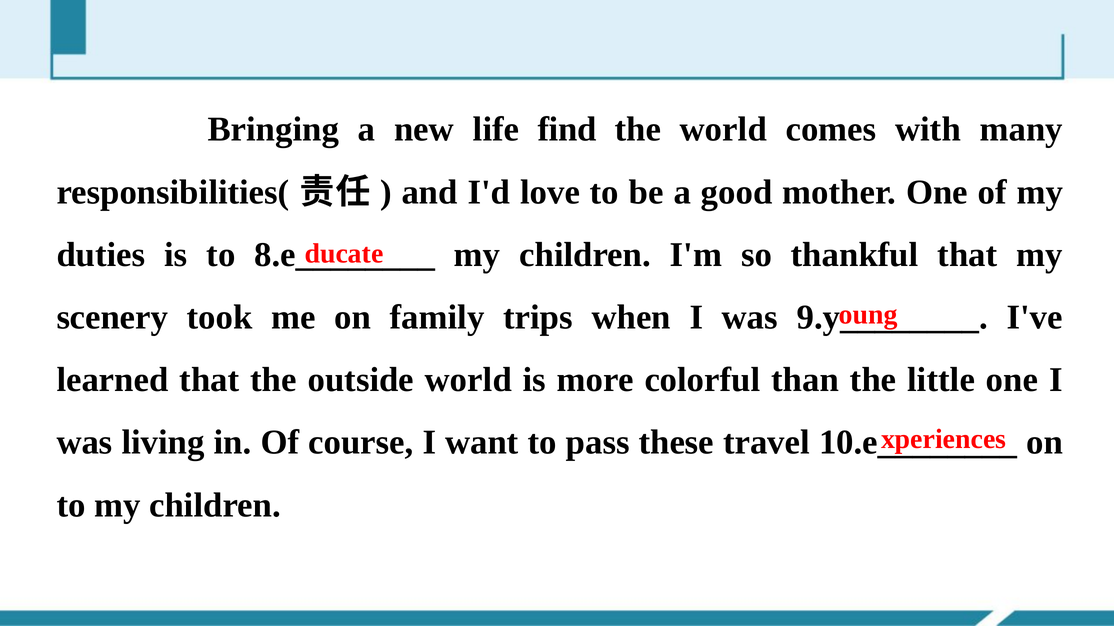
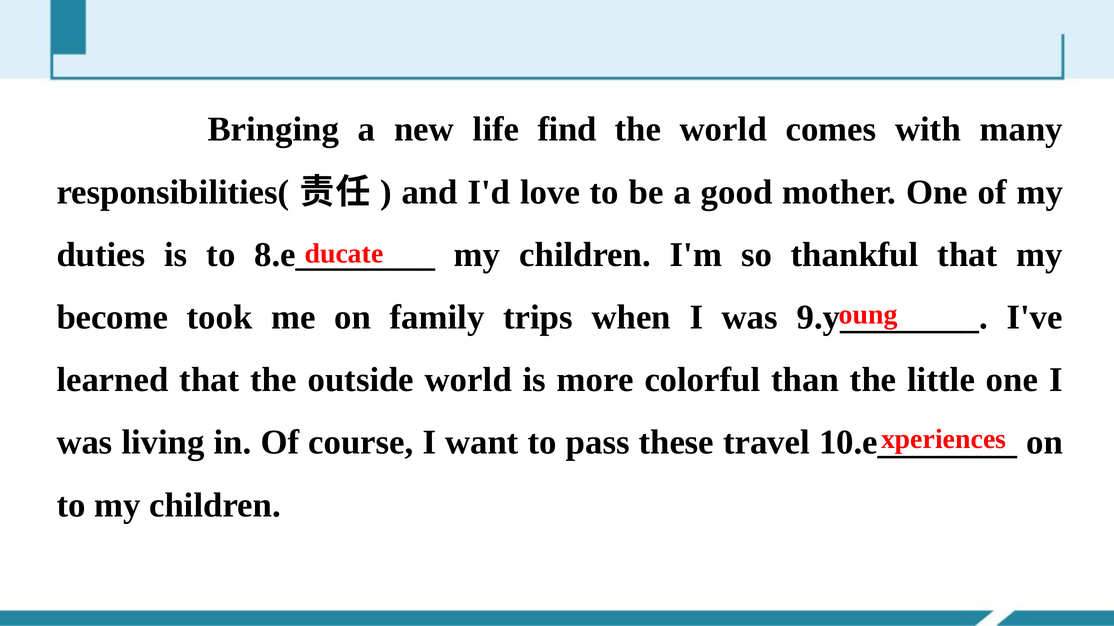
scenery: scenery -> become (112, 318)
